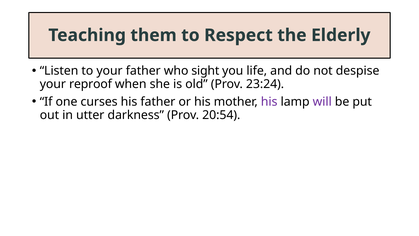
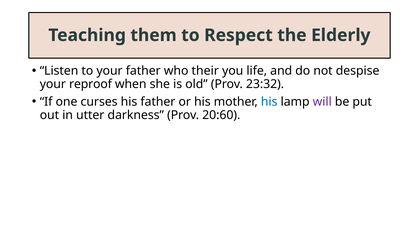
sight: sight -> their (205, 71)
23:24: 23:24 -> 23:32 (265, 84)
his colour: purple -> blue (269, 102)
20:54: 20:54 -> 20:60 (221, 115)
